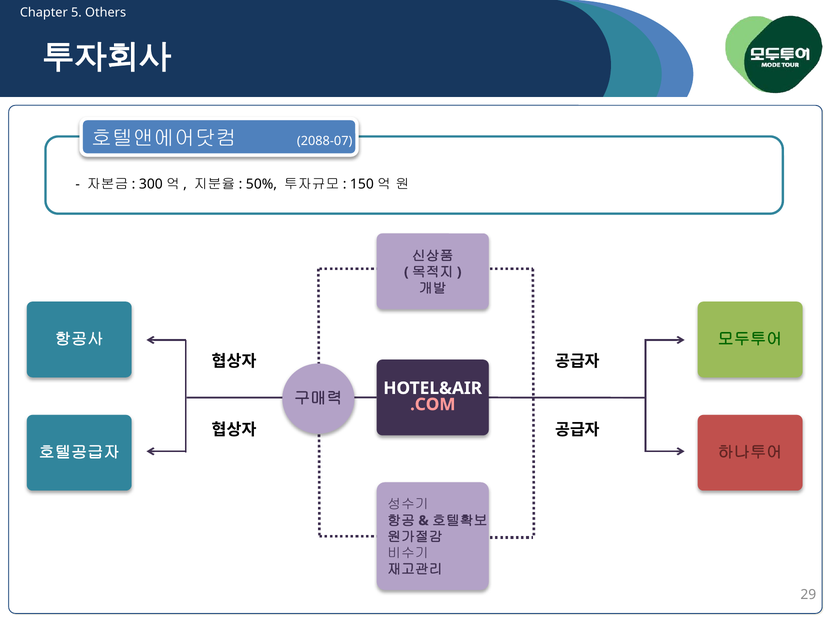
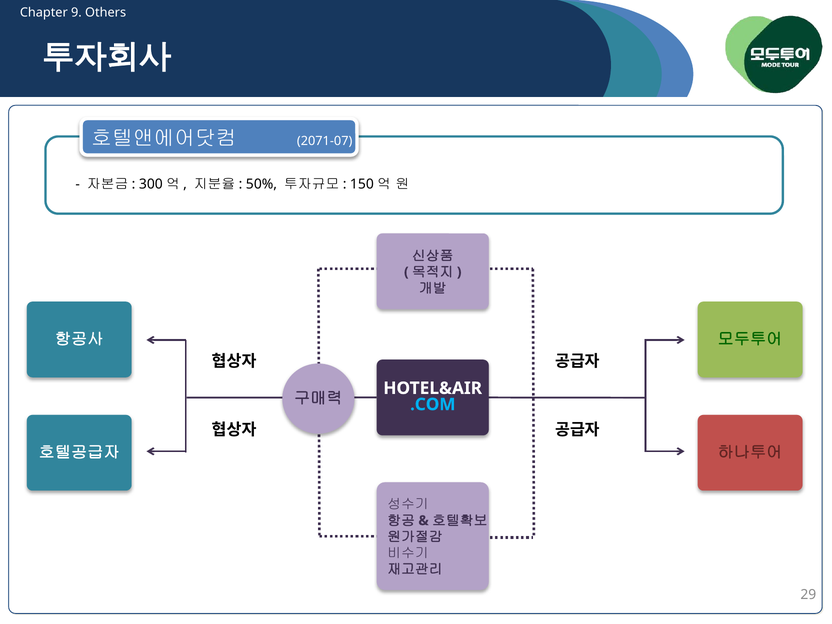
5: 5 -> 9 (76, 13)
2088-07: 2088-07 -> 2071-07 (325, 141)
.COM colour: pink -> light blue (433, 404)
